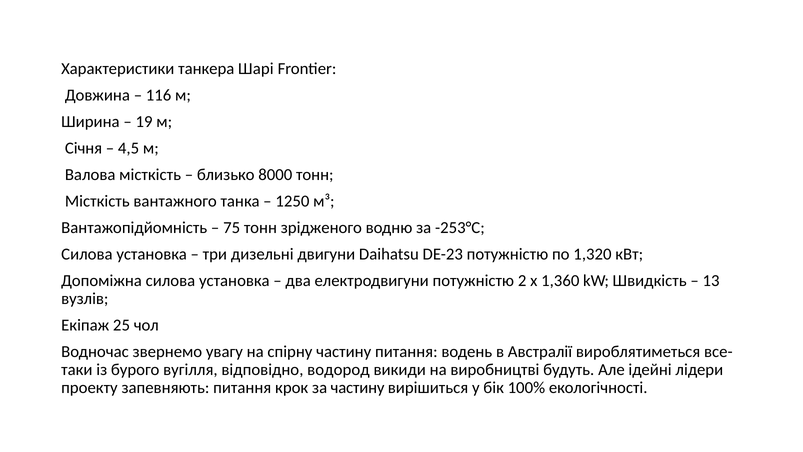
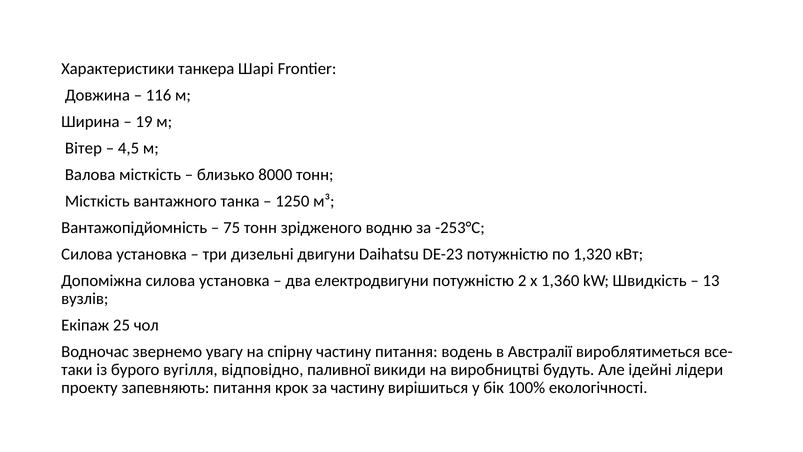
Січня: Січня -> Вітер (83, 148)
водород: водород -> паливної (339, 369)
